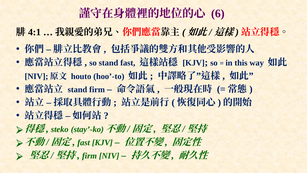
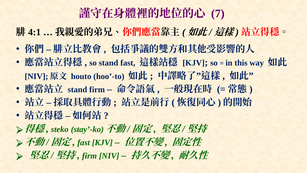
6: 6 -> 7 (218, 14)
